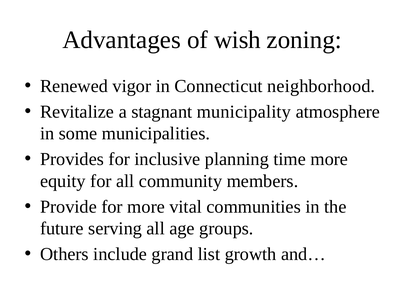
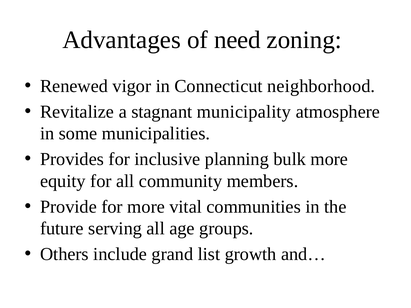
wish: wish -> need (237, 40)
time: time -> bulk (290, 159)
